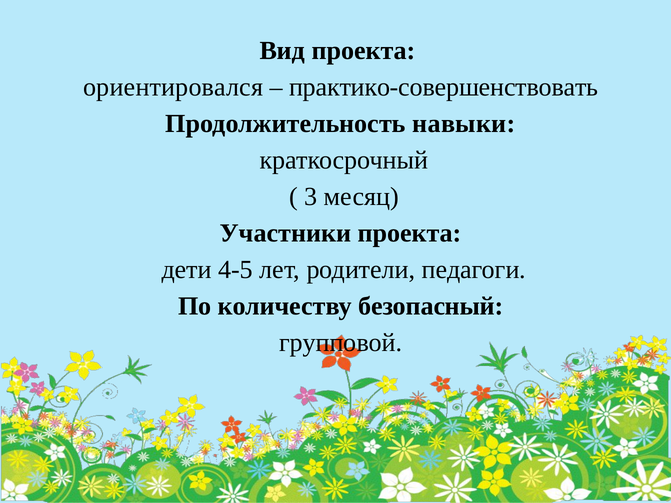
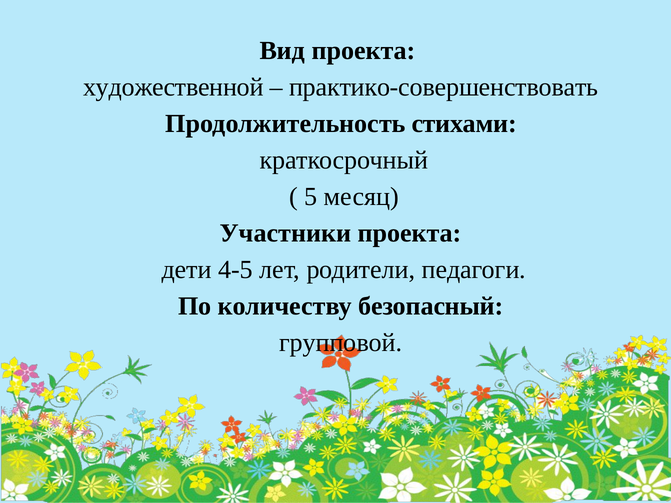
ориентировался: ориентировался -> художественной (173, 87)
навыки: навыки -> стихами (464, 124)
3: 3 -> 5 (311, 197)
